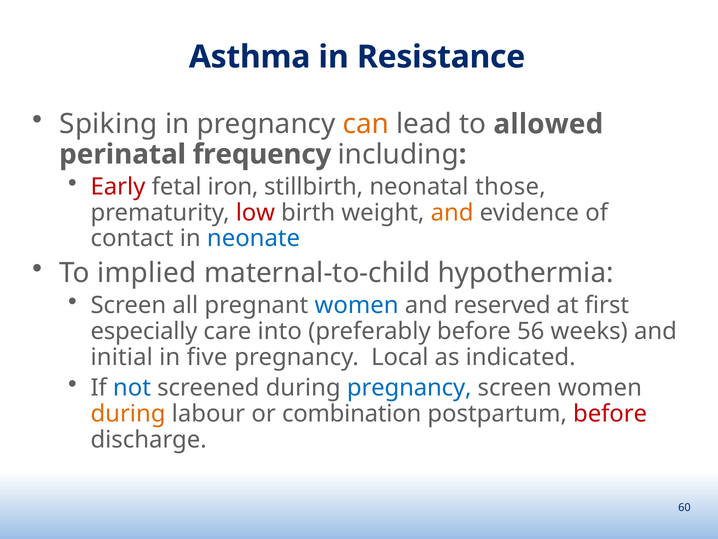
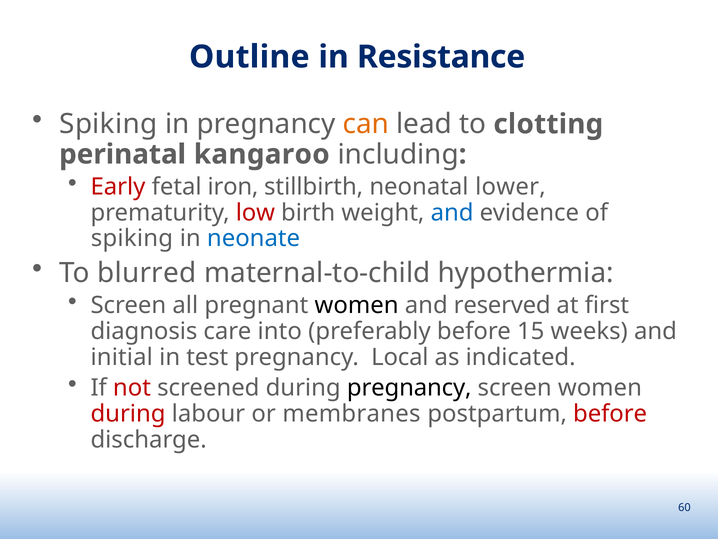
Asthma: Asthma -> Outline (249, 57)
allowed: allowed -> clotting (548, 124)
frequency: frequency -> kangaroo (262, 154)
those: those -> lower (510, 187)
and colour: orange -> blue (452, 213)
contact: contact -> spiking (132, 238)
implied: implied -> blurred (147, 273)
women colour: blue -> black (357, 305)
especially: especially -> diagnosis (144, 331)
56: 56 -> 15 (531, 331)
five: five -> test (207, 357)
not colour: blue -> red (132, 388)
pregnancy colour: blue -> black (409, 388)
during colour: orange -> red (128, 414)
combination: combination -> membranes (351, 414)
